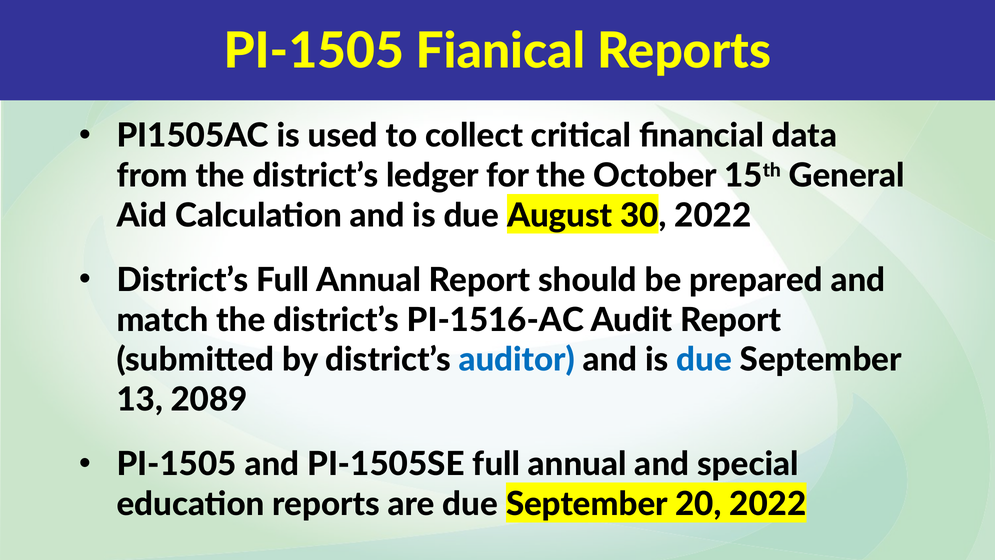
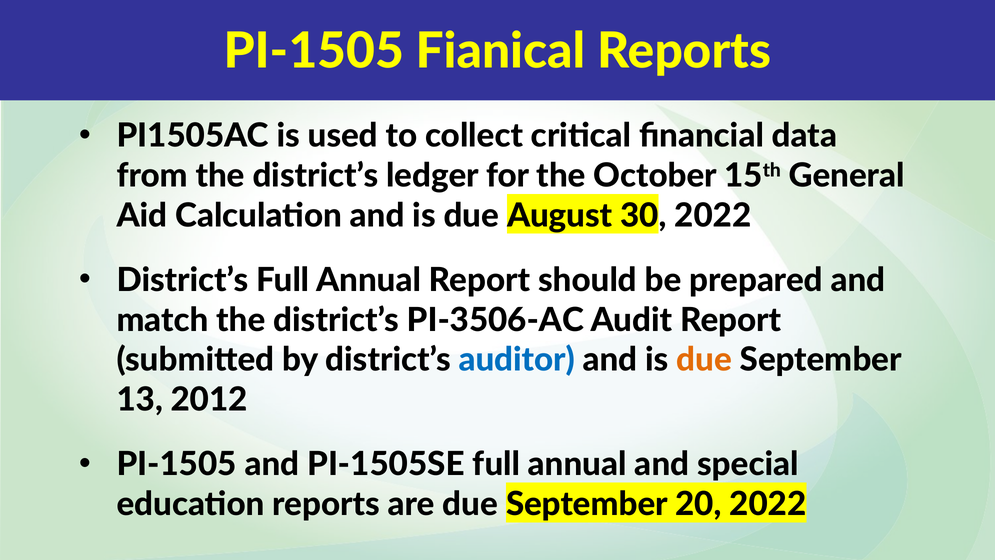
PI-1516-AC: PI-1516-AC -> PI-3506-AC (495, 320)
due colour: blue -> orange (704, 360)
2089: 2089 -> 2012 (209, 400)
